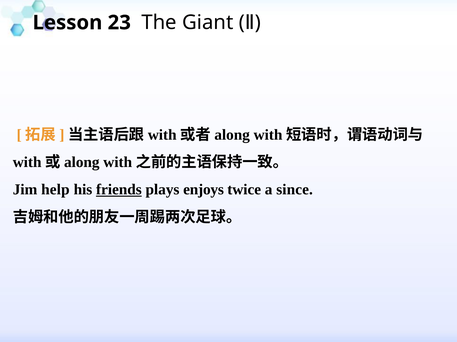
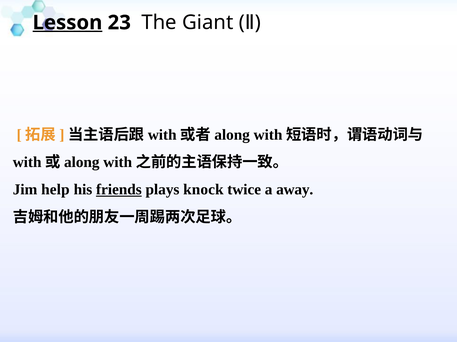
Lesson underline: none -> present (67, 23)
enjoys: enjoys -> knock (203, 190)
since: since -> away (295, 190)
